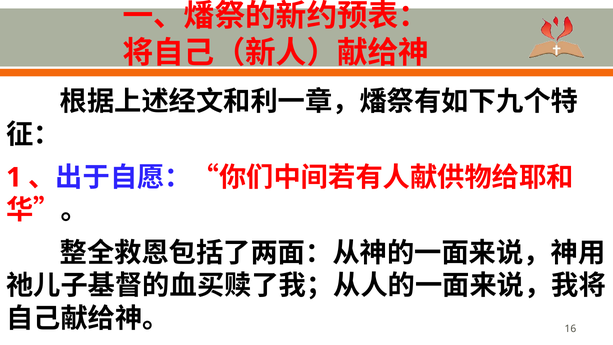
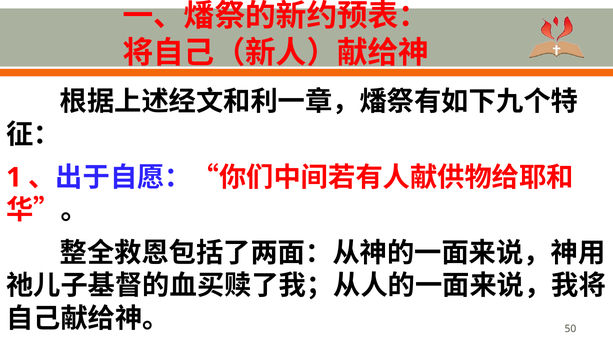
16: 16 -> 50 (570, 329)
